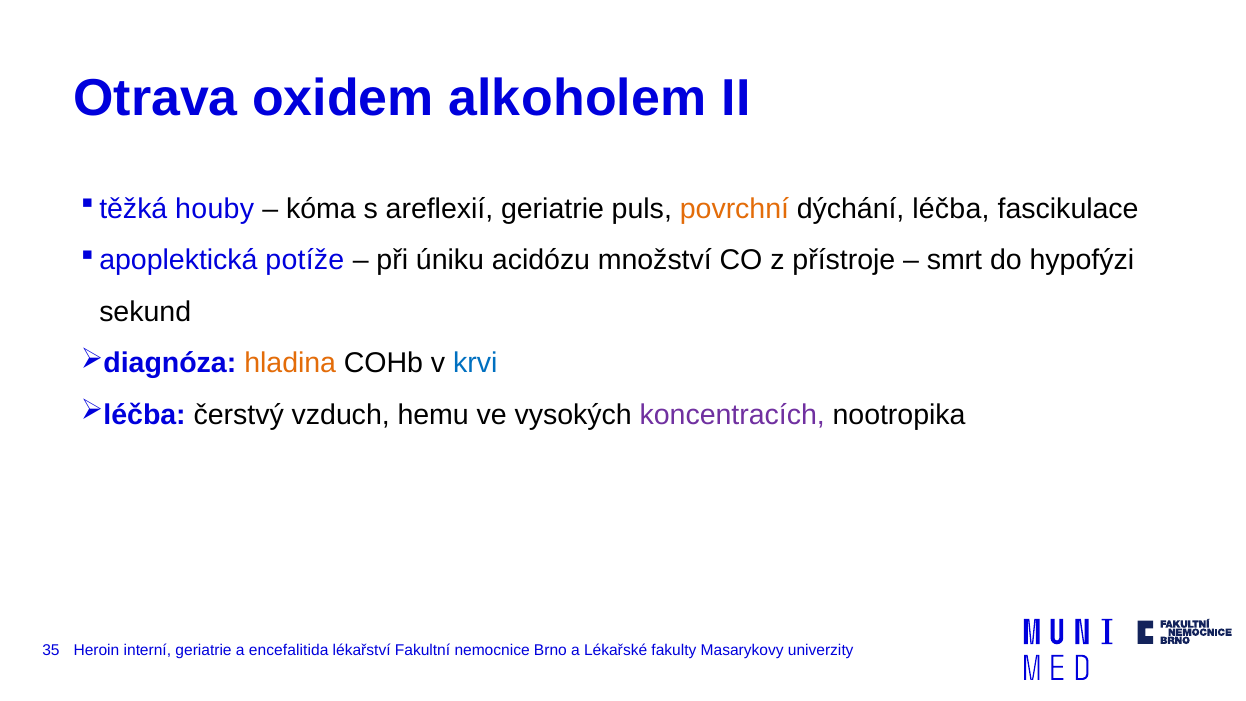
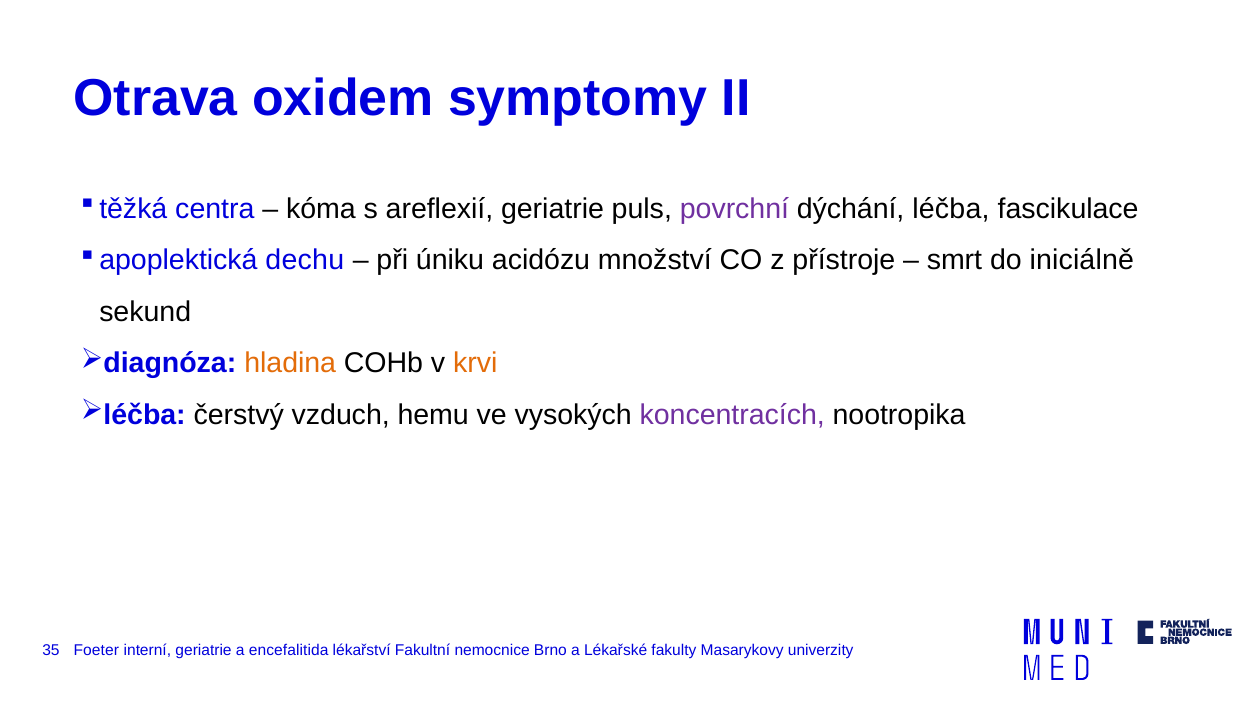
alkoholem: alkoholem -> symptomy (578, 98)
houby: houby -> centra (215, 209)
povrchní colour: orange -> purple (734, 209)
potíže: potíže -> dechu (305, 261)
hypofýzi: hypofýzi -> iniciálně (1082, 261)
krvi colour: blue -> orange (475, 363)
Heroin: Heroin -> Foeter (96, 650)
